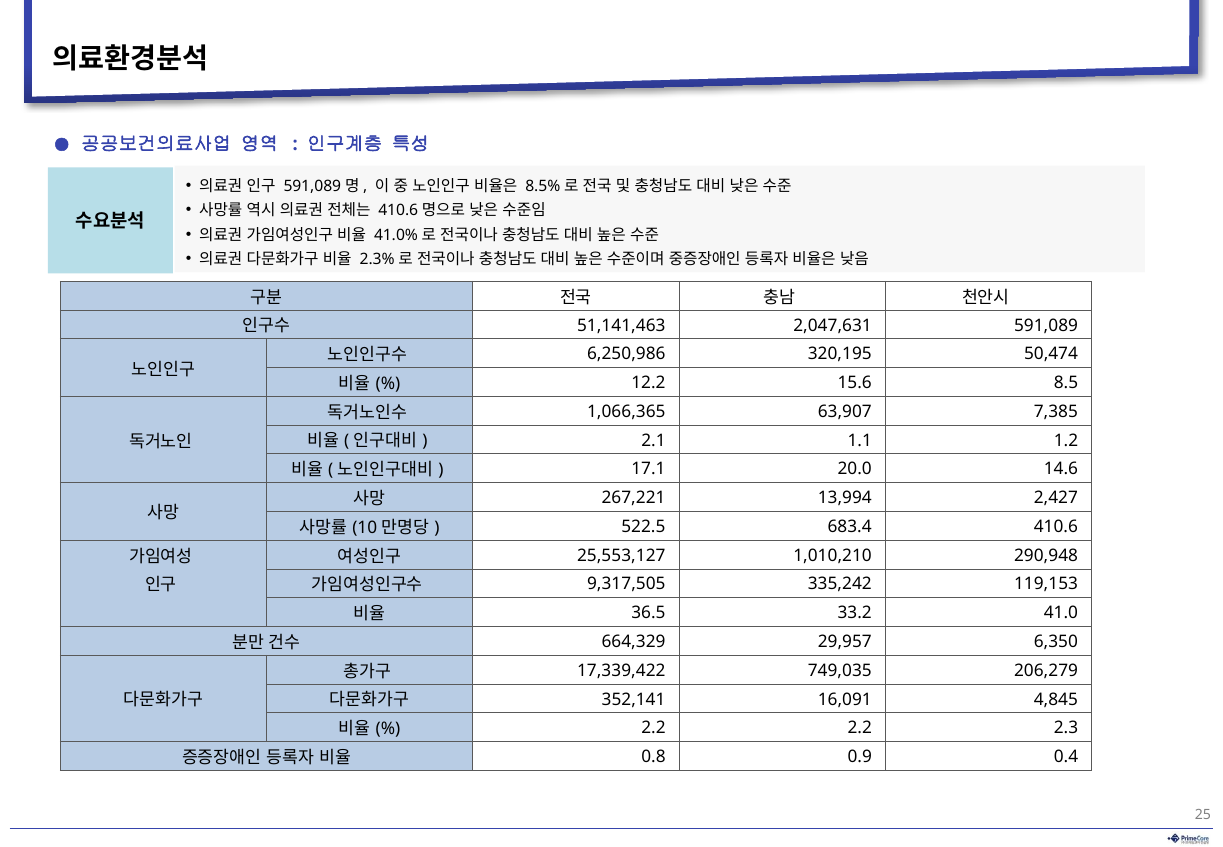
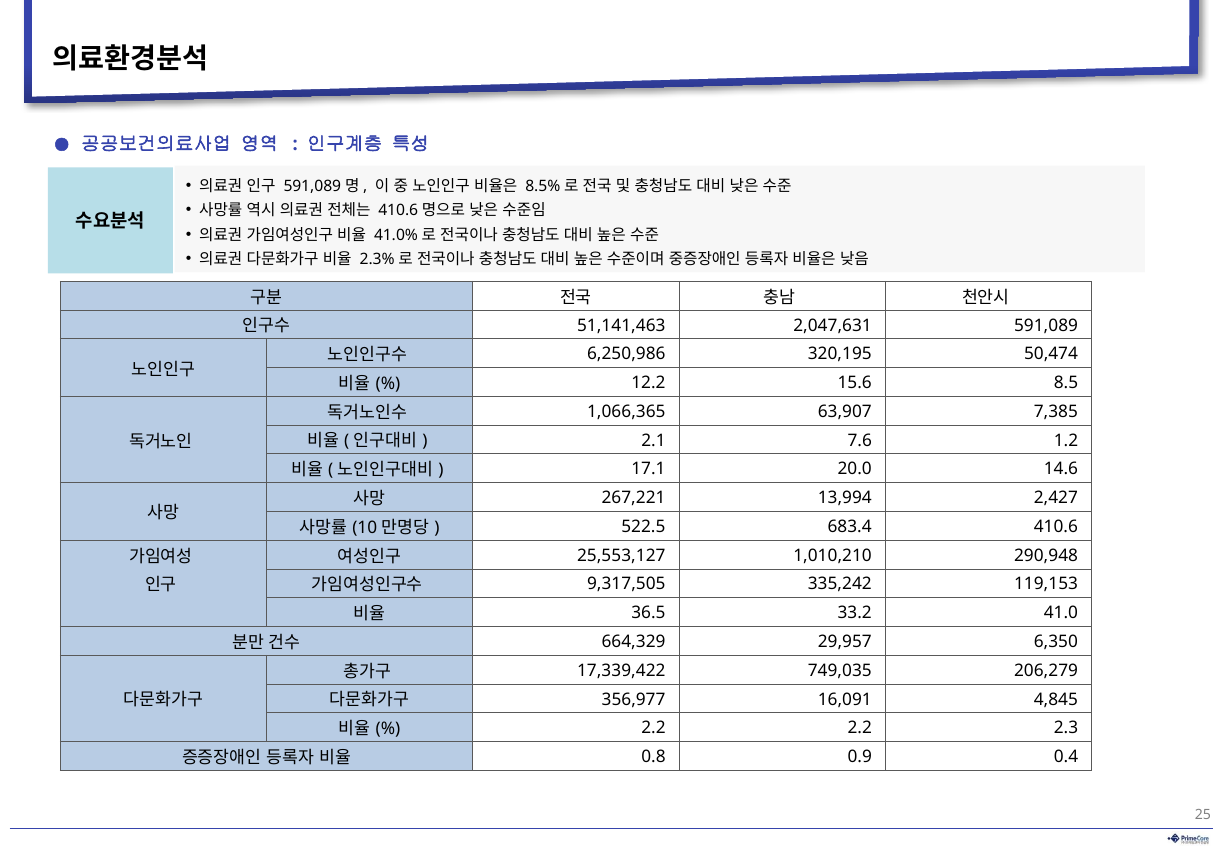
1.1: 1.1 -> 7.6 (860, 440)
352,141: 352,141 -> 356,977 (634, 699)
